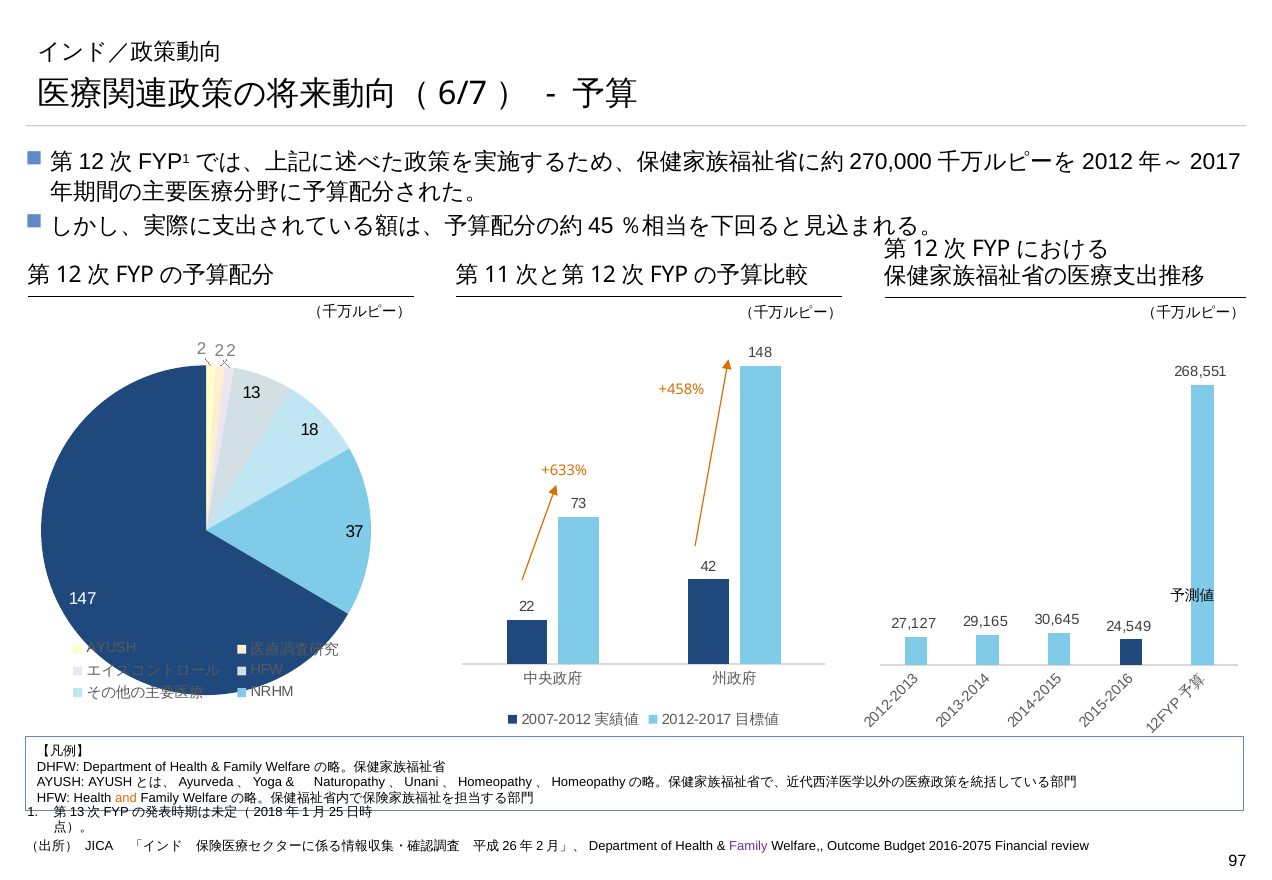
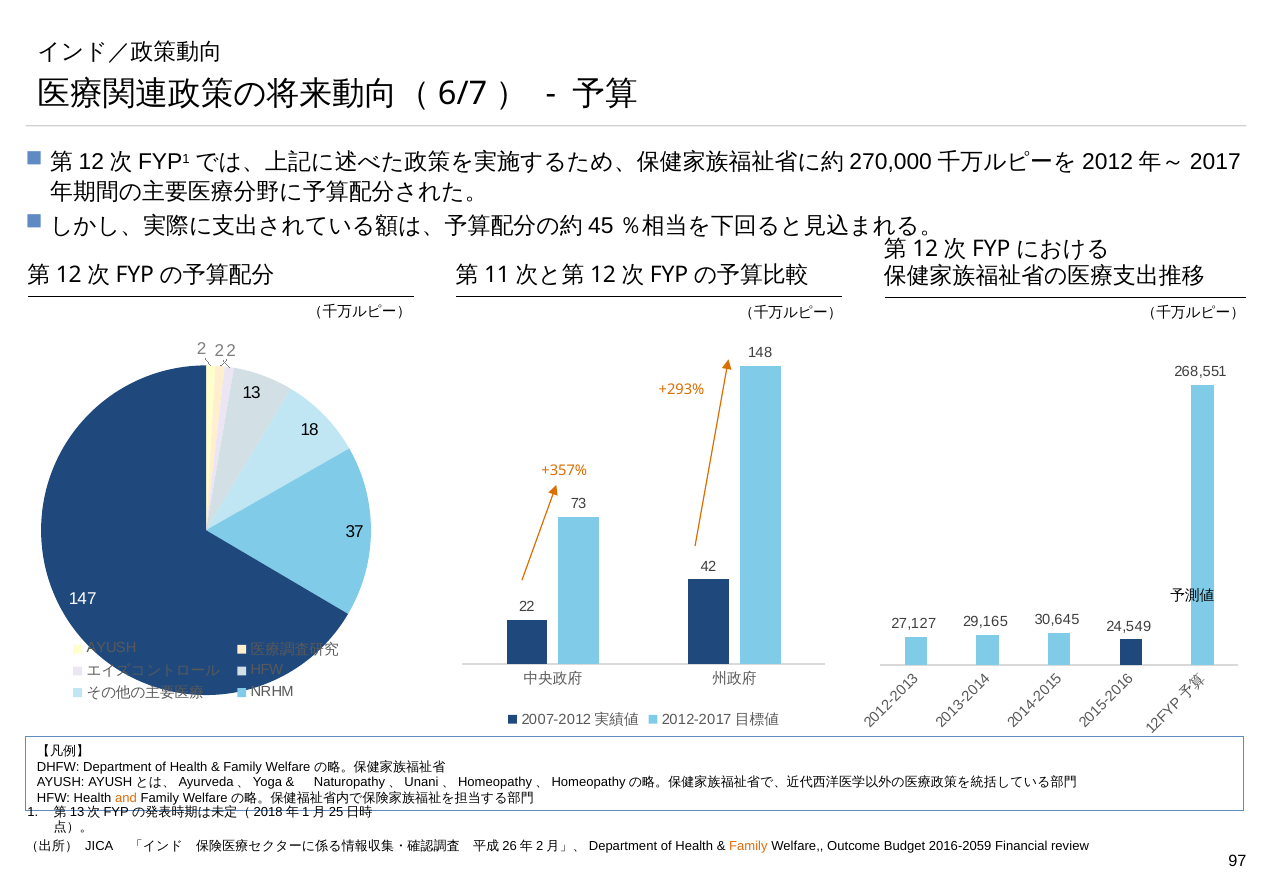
+458%: +458% -> +293% (682, 390)
+633%: +633% -> +357% (564, 471)
Family colour: purple -> orange (748, 847)
2016-2075: 2016-2075 -> 2016-2059 (960, 847)
